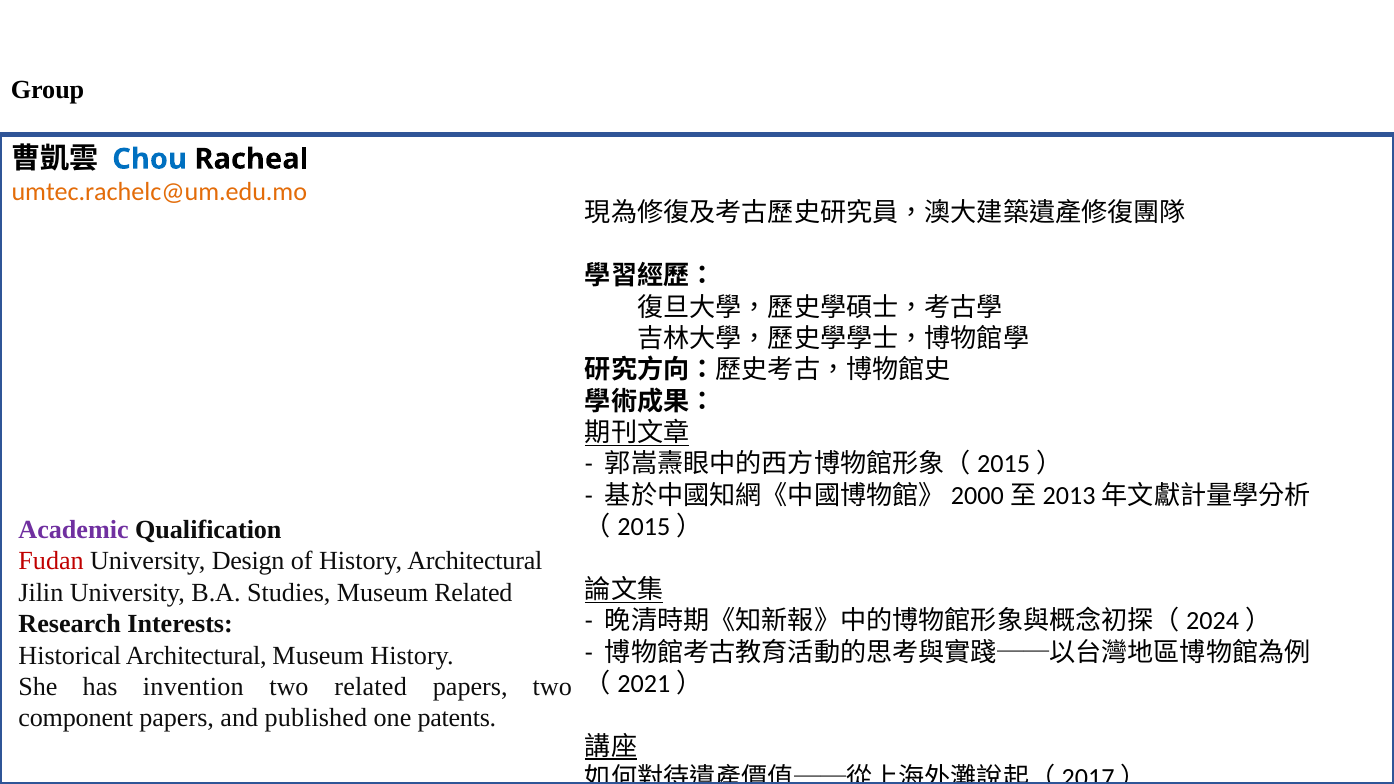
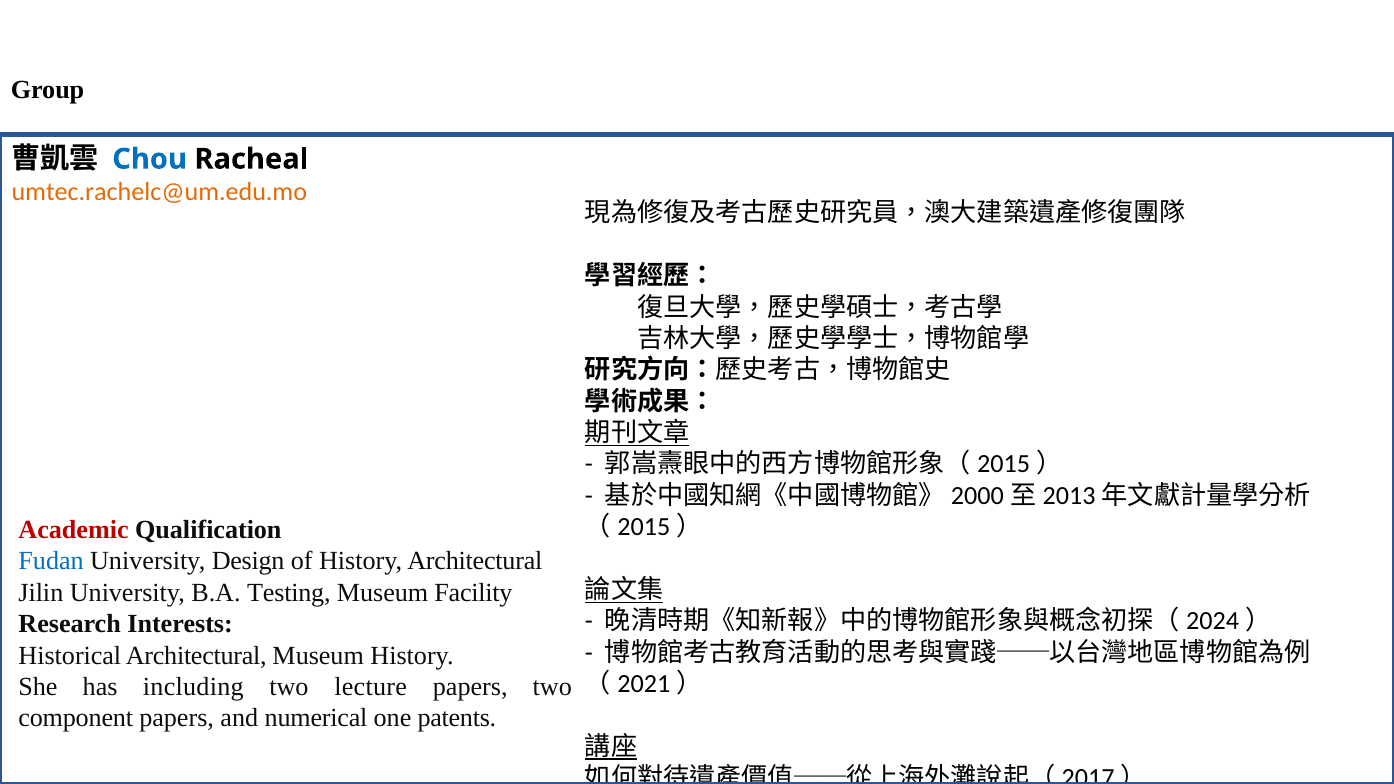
Academic colour: purple -> red (74, 530)
Fudan colour: red -> blue (51, 561)
Studies: Studies -> Testing (289, 593)
Museum Related: Related -> Facility (473, 593)
invention: invention -> including (193, 687)
two related: related -> lecture (371, 687)
published: published -> numerical (316, 718)
